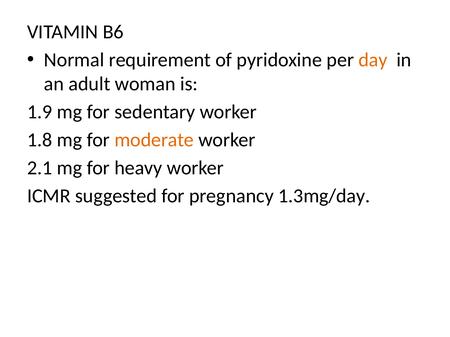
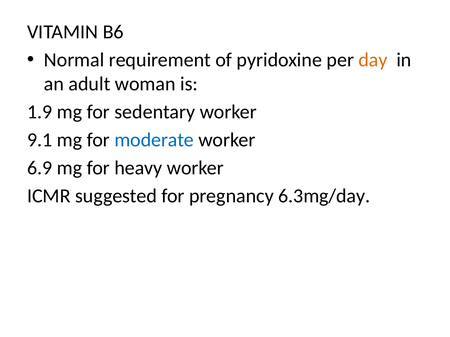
1.8: 1.8 -> 9.1 (40, 140)
moderate colour: orange -> blue (154, 140)
2.1: 2.1 -> 6.9 (40, 168)
1.3mg/day: 1.3mg/day -> 6.3mg/day (324, 196)
